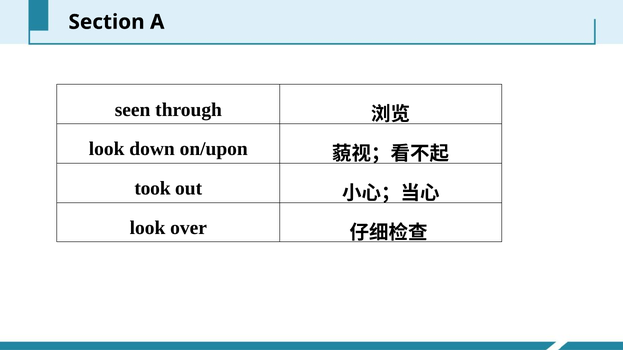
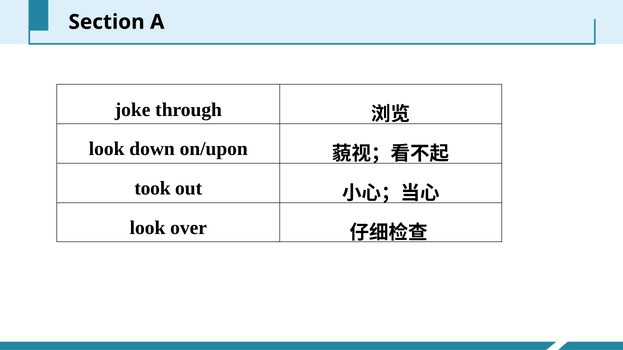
seen: seen -> joke (133, 110)
